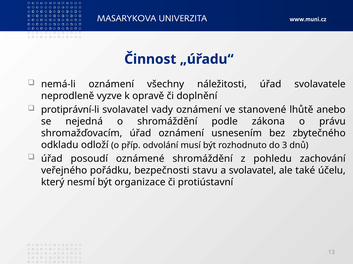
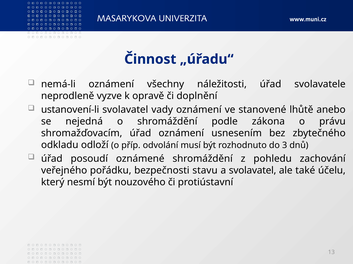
protiprávní-li: protiprávní-li -> ustanovení-li (70, 110)
organizace: organizace -> nouzového (140, 183)
